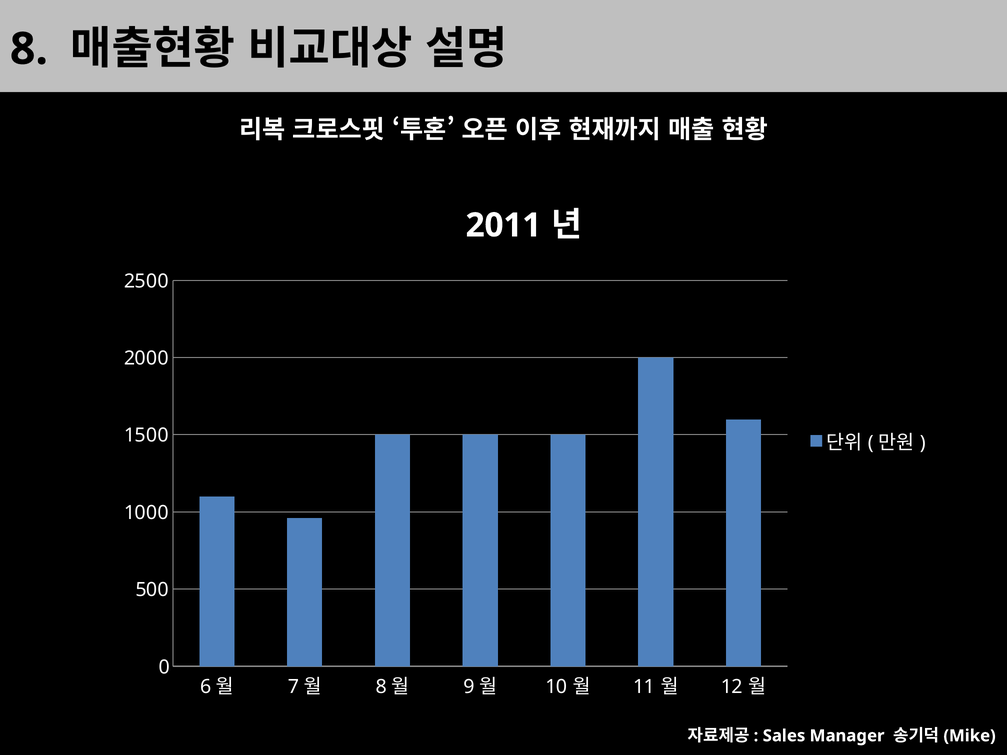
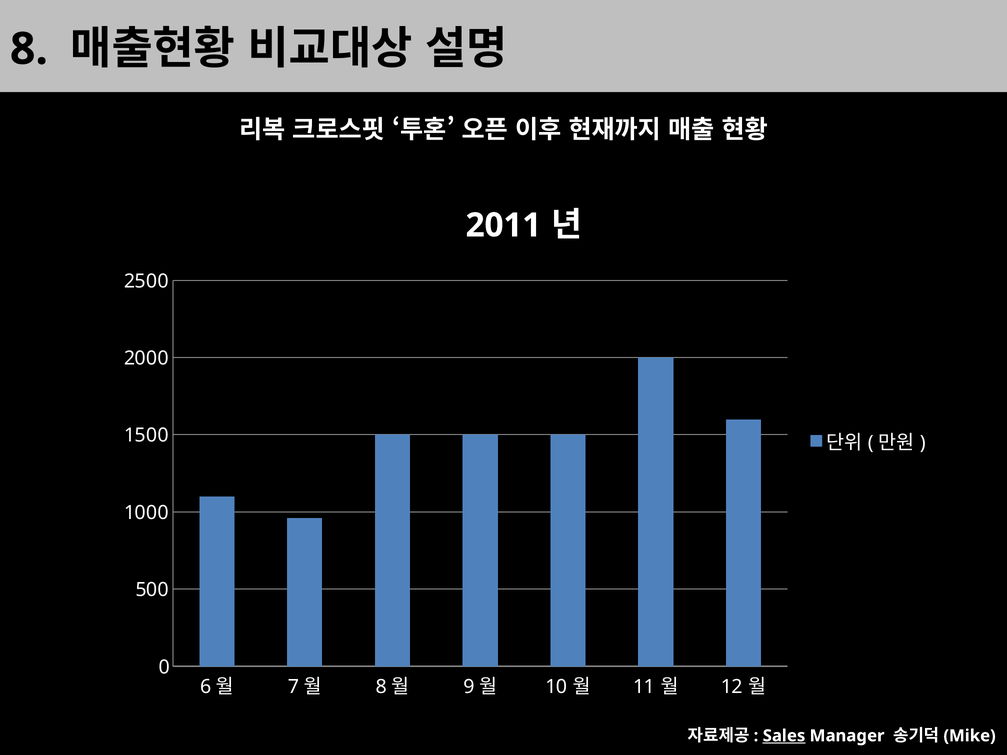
Sales underline: none -> present (784, 736)
